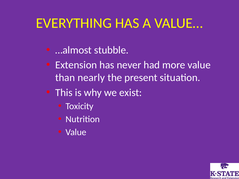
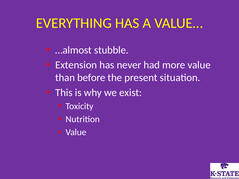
nearly: nearly -> before (91, 78)
